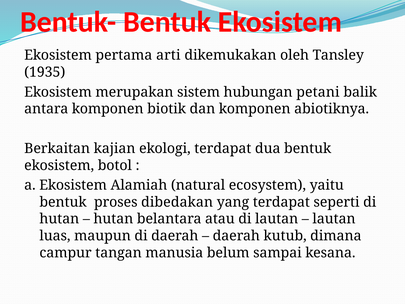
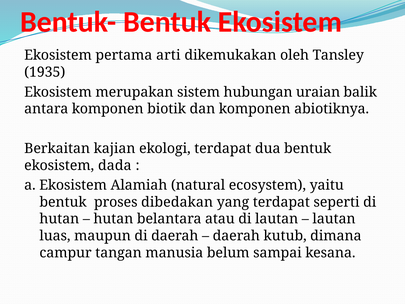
petani: petani -> uraian (318, 92)
botol: botol -> dada (115, 165)
